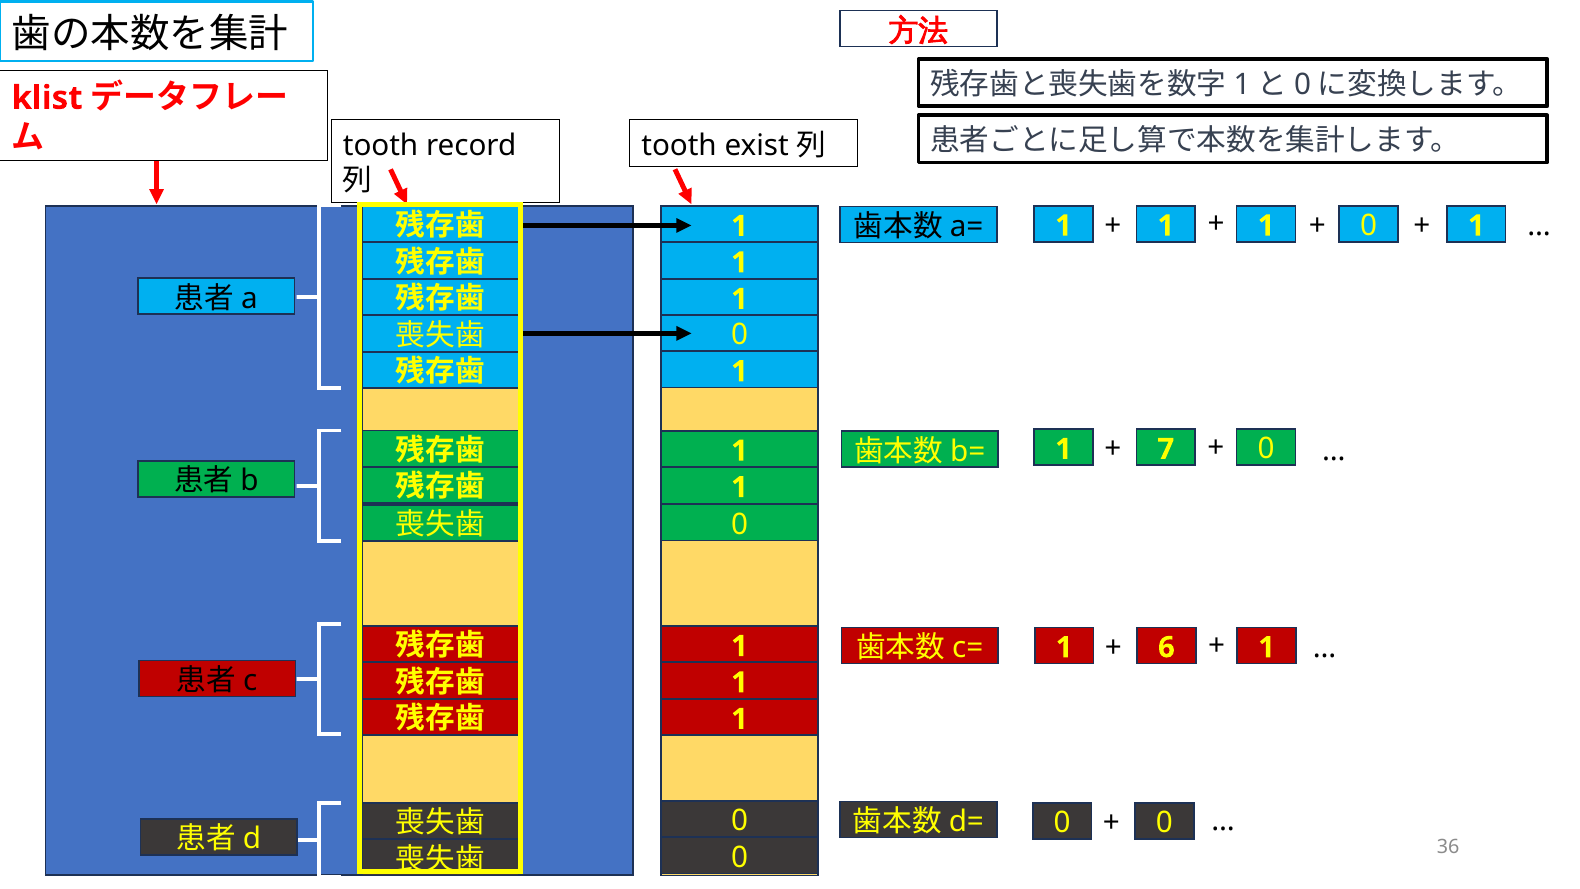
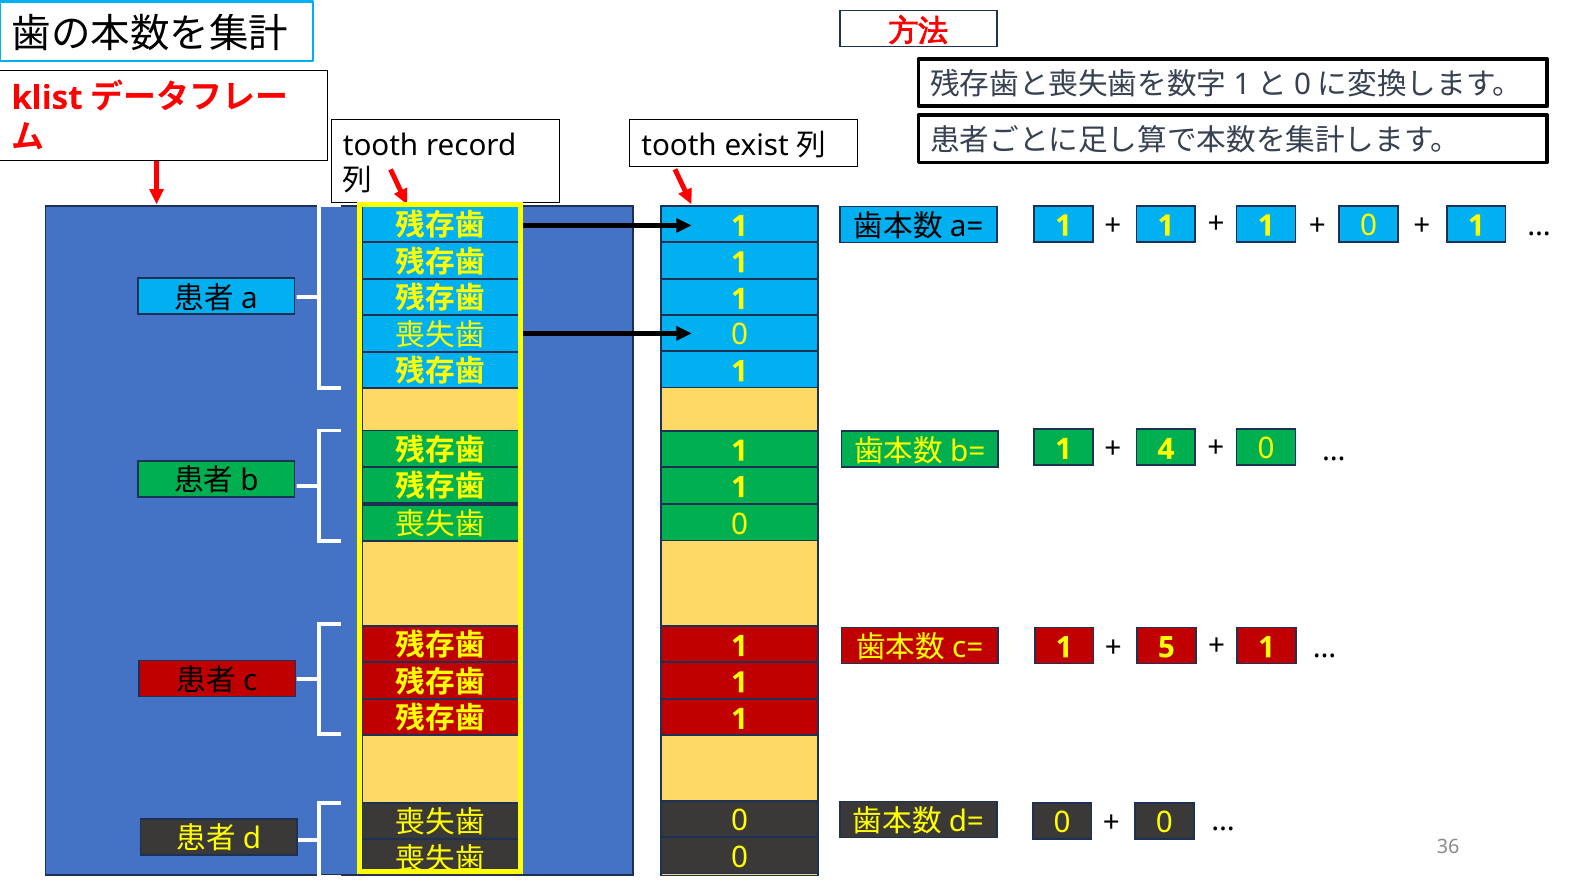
7: 7 -> 4 (1166, 449)
6: 6 -> 5 (1166, 647)
